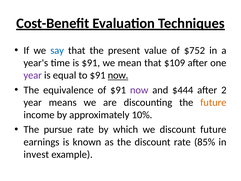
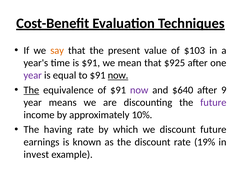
say colour: blue -> orange (57, 50)
$752: $752 -> $103 (195, 50)
$109: $109 -> $925 (175, 63)
The underline: none -> present (31, 90)
$444: $444 -> $640 (183, 90)
2: 2 -> 9 (224, 90)
future colour: orange -> purple (213, 102)
pursue: pursue -> having (58, 129)
85%: 85% -> 19% (205, 142)
